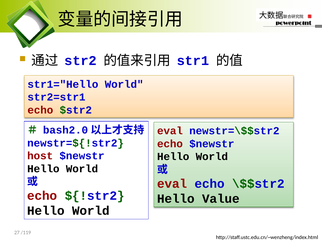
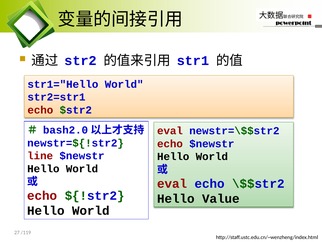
host: host -> line (40, 156)
